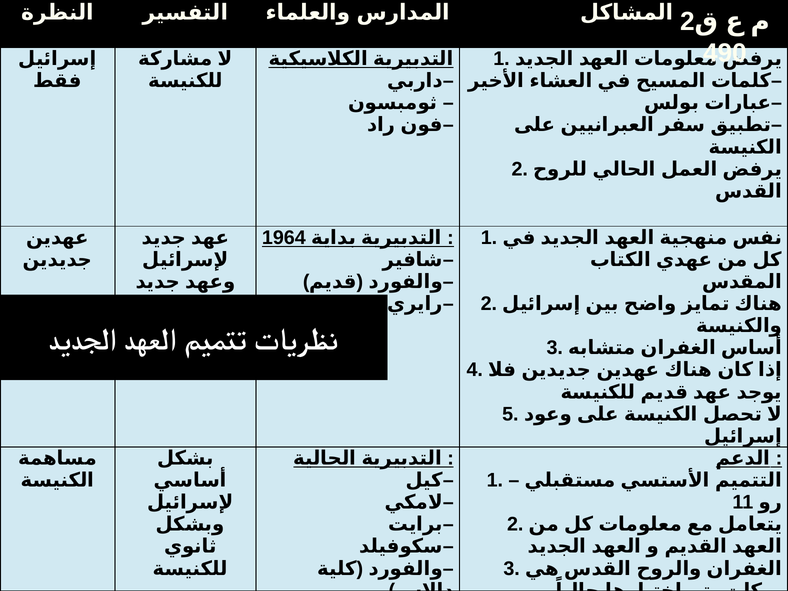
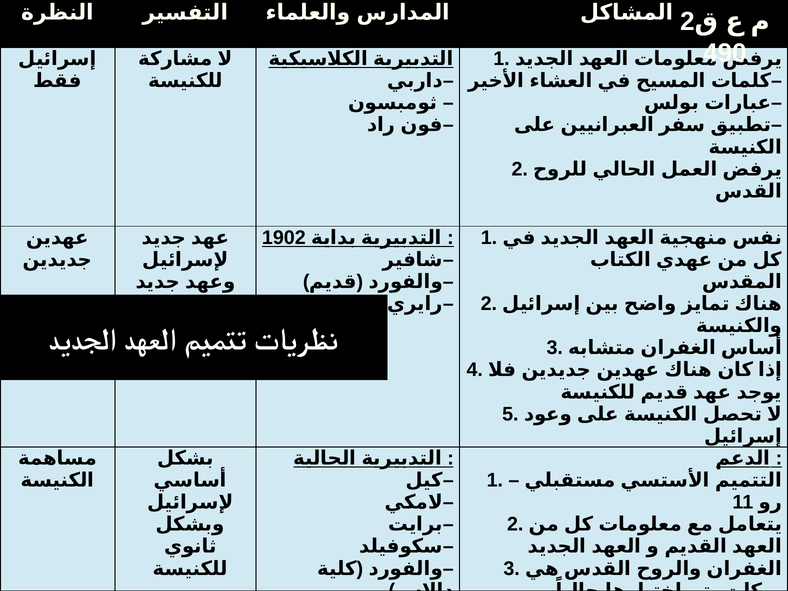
1964: 1964 -> 1902 (284, 238)
